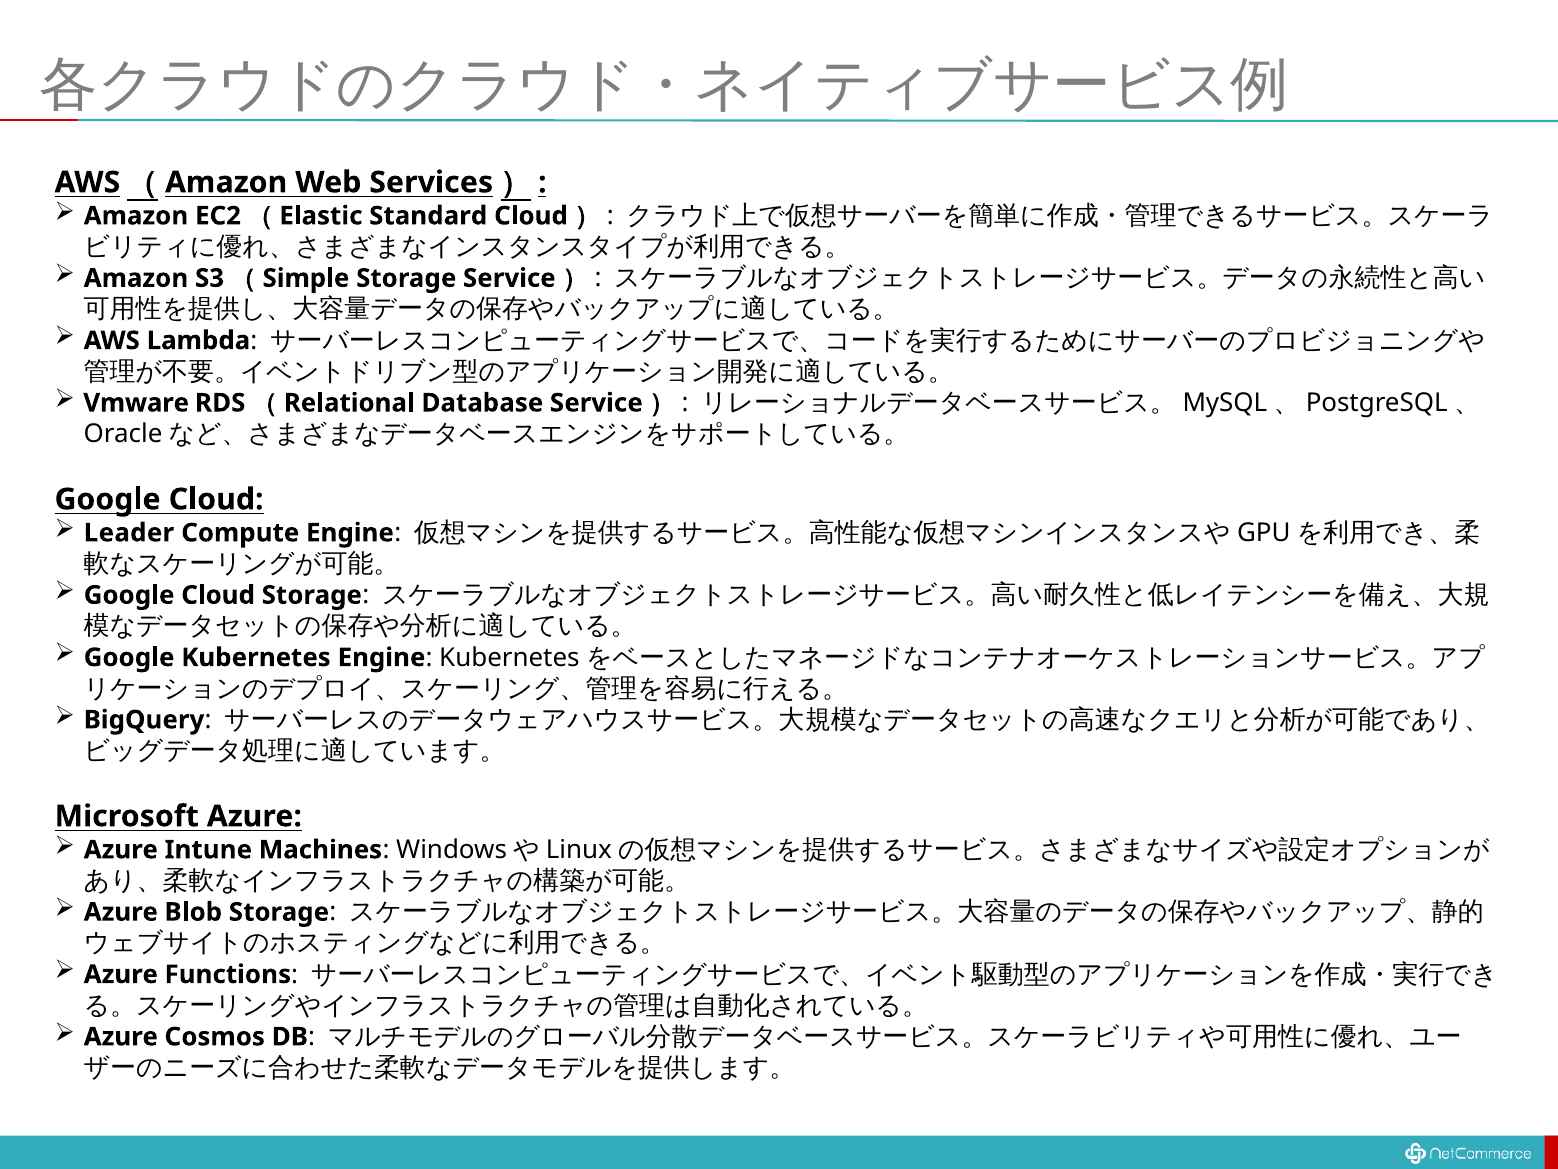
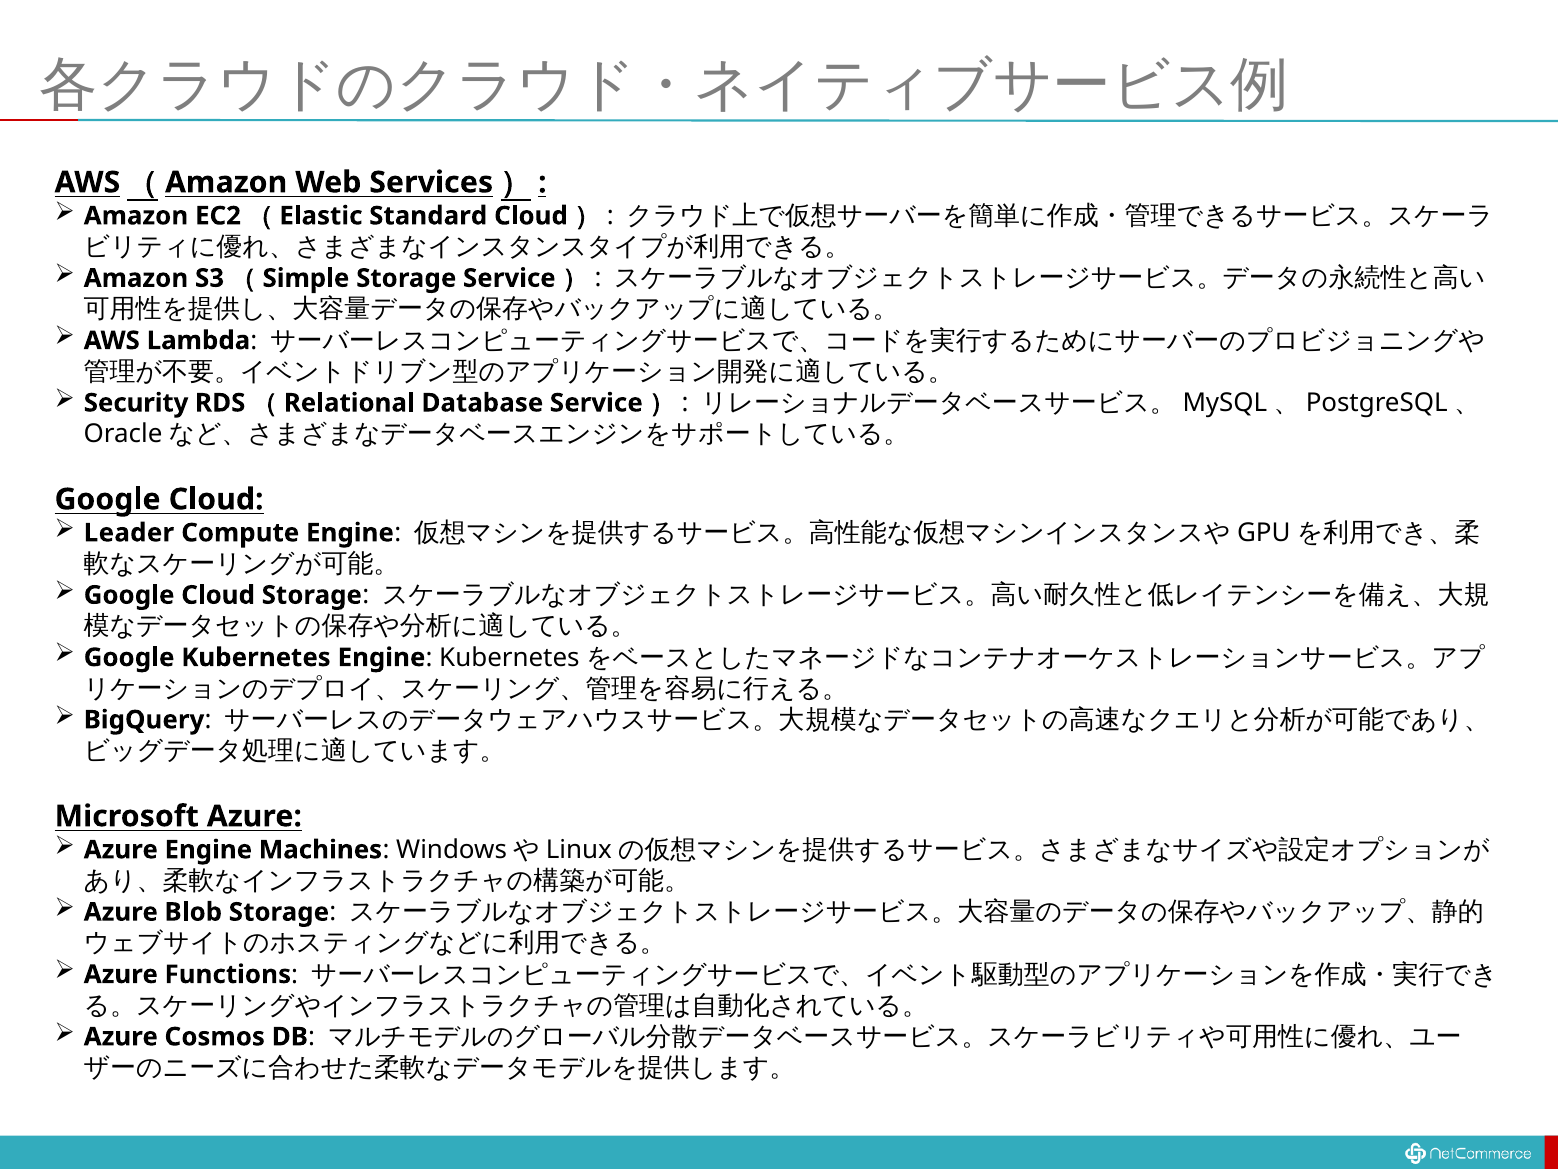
Vmware: Vmware -> Security (136, 403)
Azure Intune: Intune -> Engine (208, 849)
